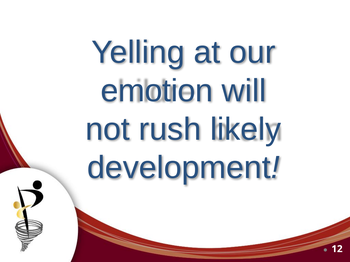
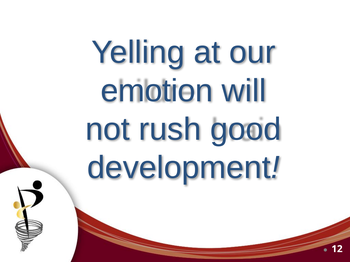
likely: likely -> good (246, 129)
